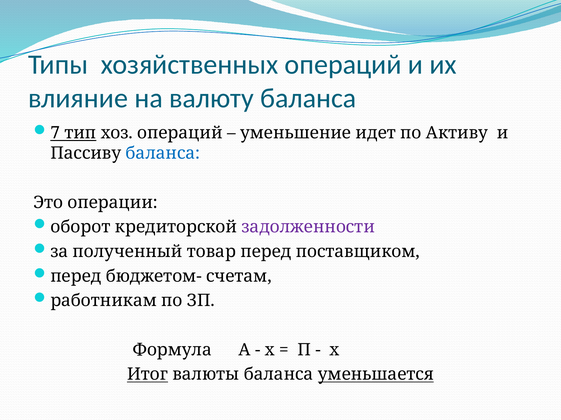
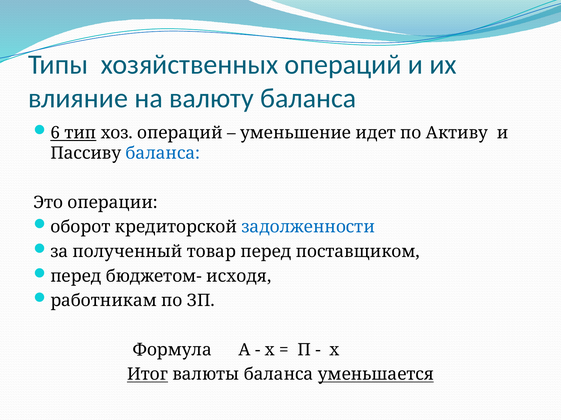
7: 7 -> 6 (55, 133)
задолженности colour: purple -> blue (308, 227)
счетам: счетам -> исходя (239, 277)
